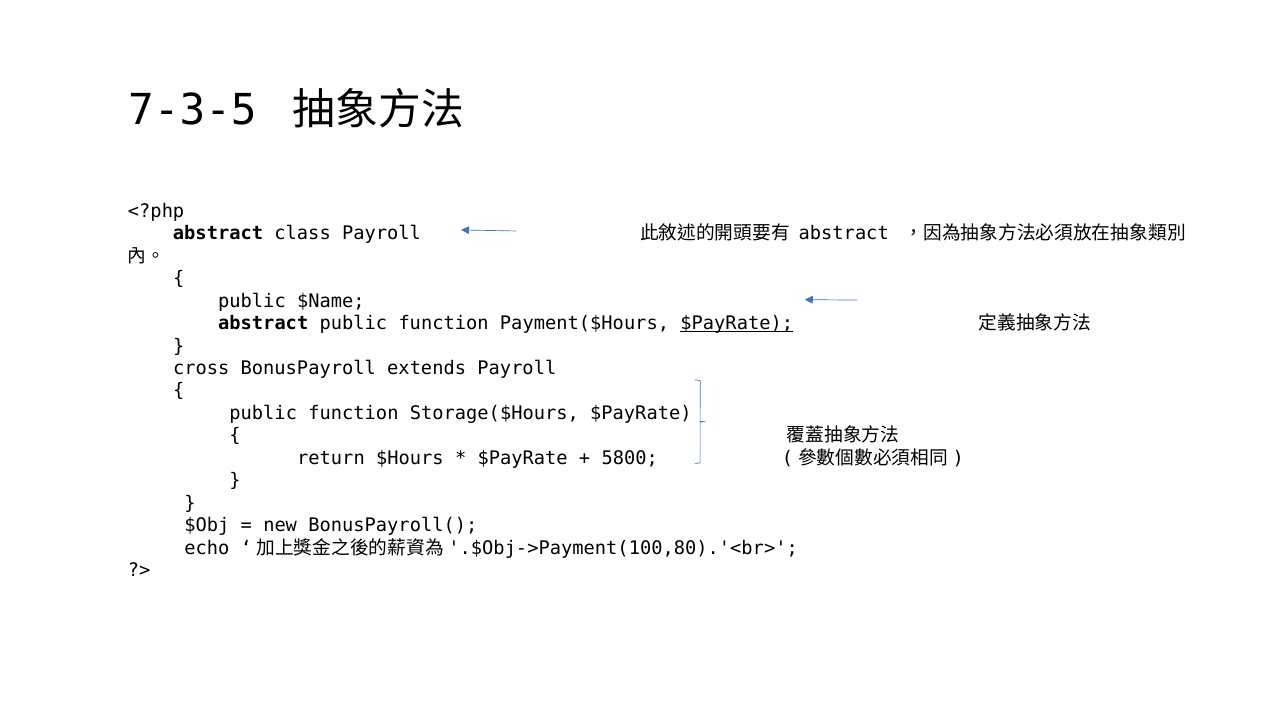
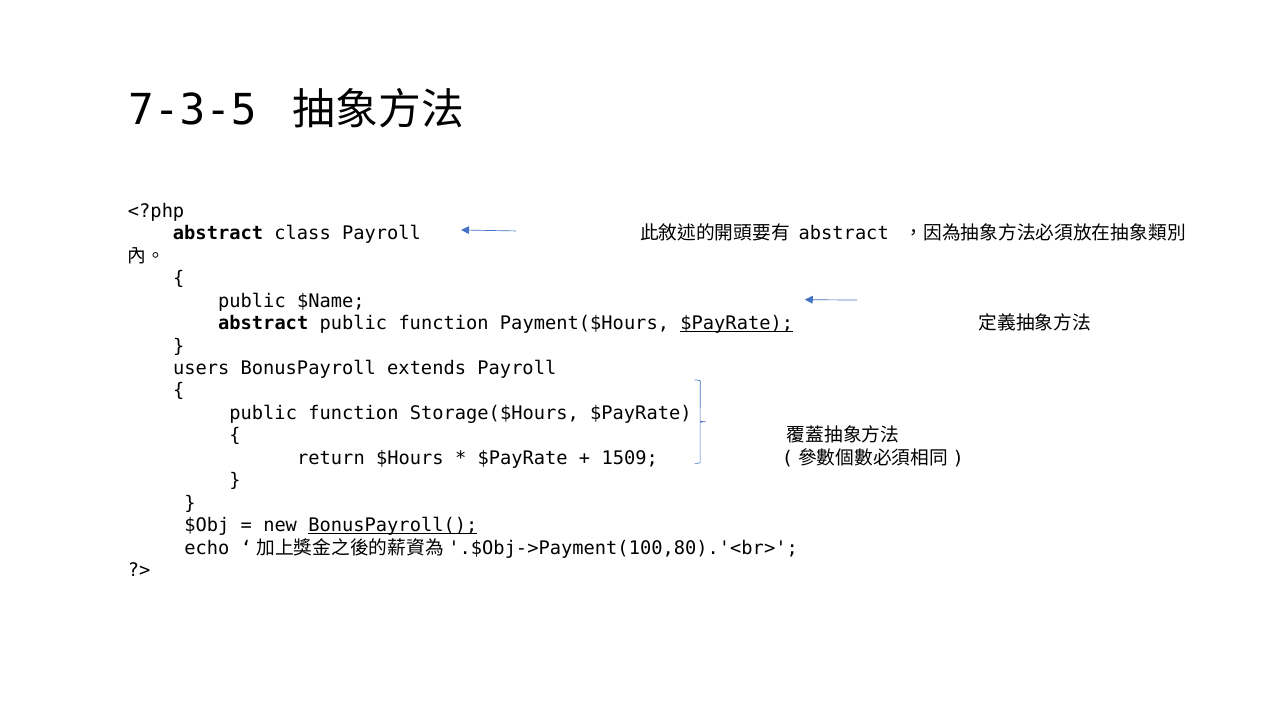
cross: cross -> users (201, 368)
5800: 5800 -> 1509 (630, 458)
BonusPayroll( underline: none -> present (393, 525)
